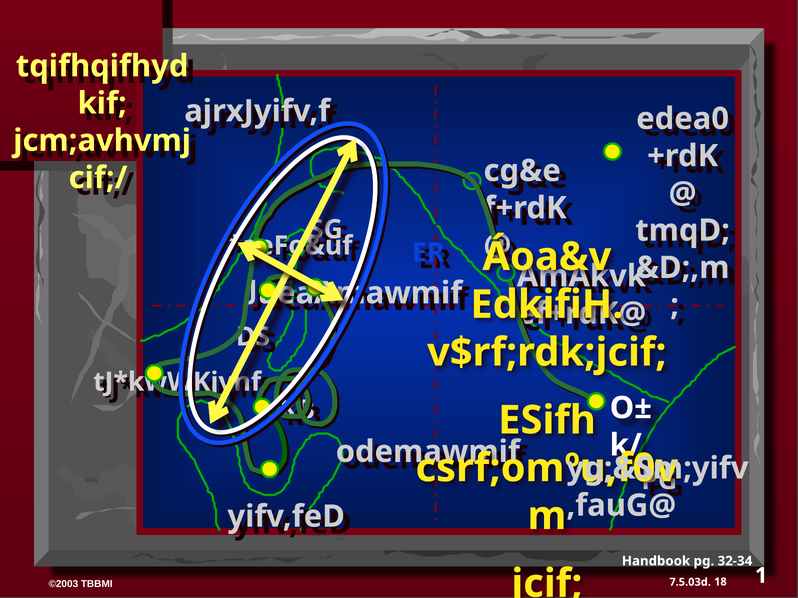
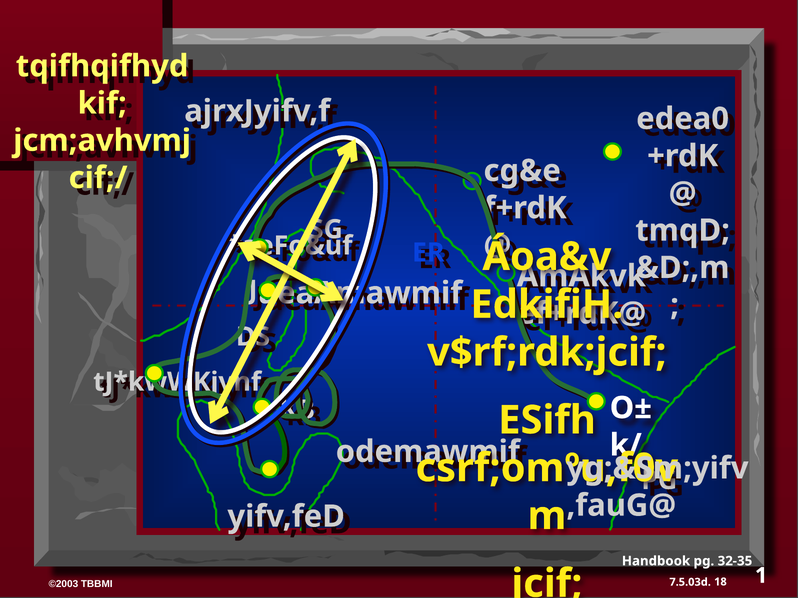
32-34: 32-34 -> 32-35 (735, 561)
